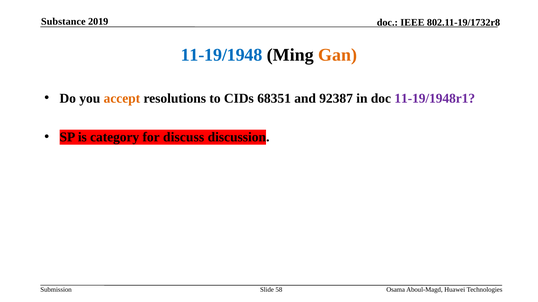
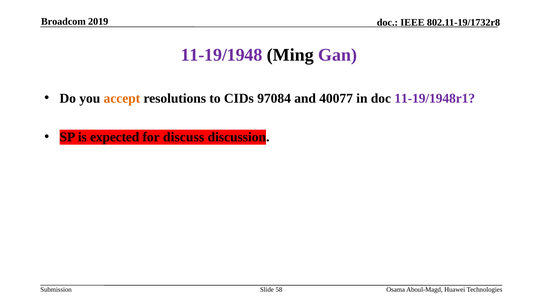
Substance: Substance -> Broadcom (63, 21)
11-19/1948 colour: blue -> purple (222, 55)
Gan colour: orange -> purple (338, 55)
68351: 68351 -> 97084 (274, 98)
92387: 92387 -> 40077 (336, 98)
category: category -> expected (115, 137)
